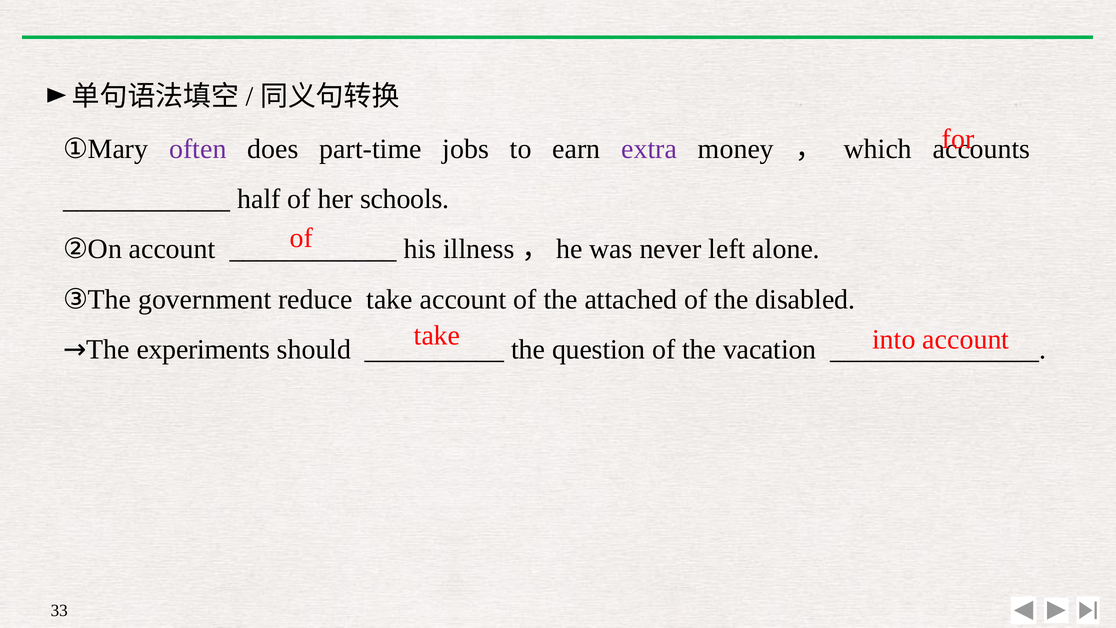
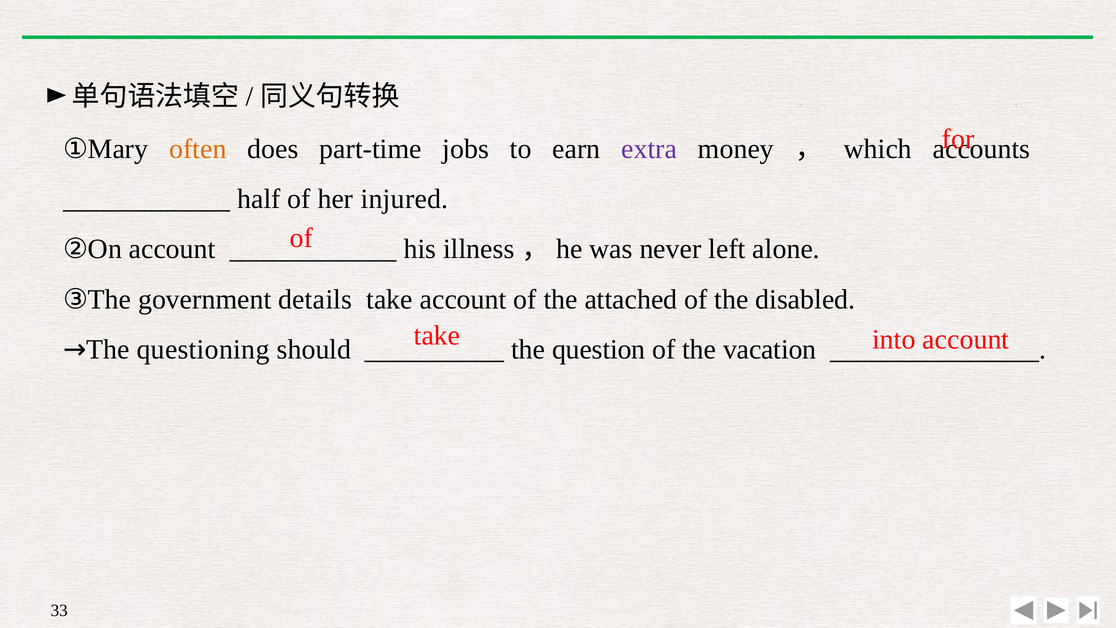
often colour: purple -> orange (198, 149)
schools: schools -> injured (405, 199)
reduce: reduce -> details (315, 299)
experiments: experiments -> questioning (203, 350)
